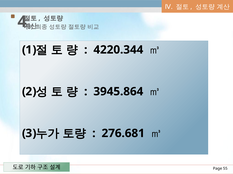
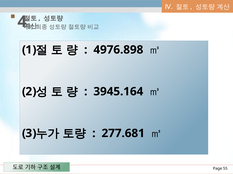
4220.344: 4220.344 -> 4976.898 (118, 50)
3945.864: 3945.864 -> 3945.164 (118, 92)
276.681: 276.681 -> 277.681 (123, 134)
